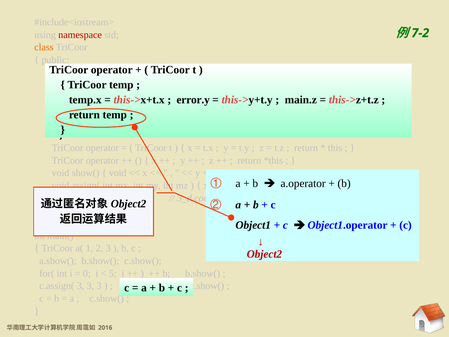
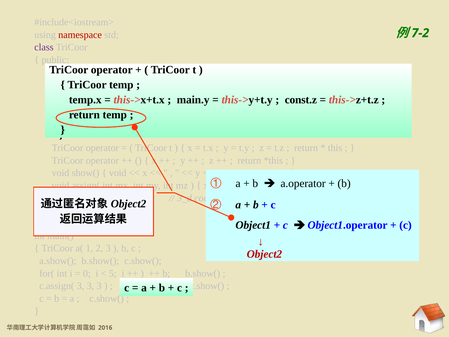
class colour: orange -> purple (44, 47)
error.y: error.y -> main.y (193, 100)
main.z: main.z -> const.z (301, 100)
